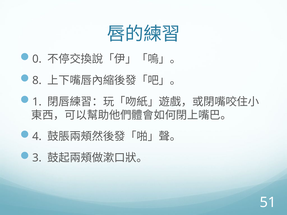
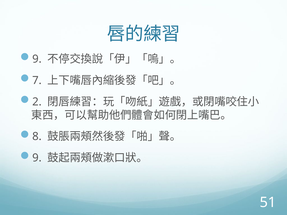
0: 0 -> 9 (37, 59)
8: 8 -> 7 (37, 81)
1: 1 -> 2 (37, 102)
4: 4 -> 8 (37, 137)
3: 3 -> 9 (37, 158)
